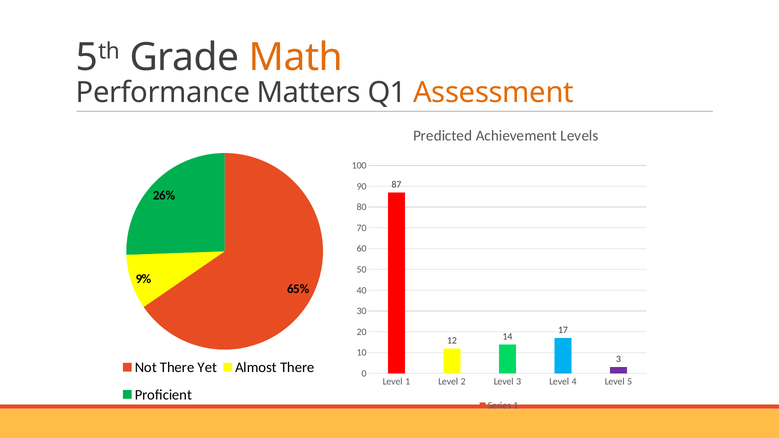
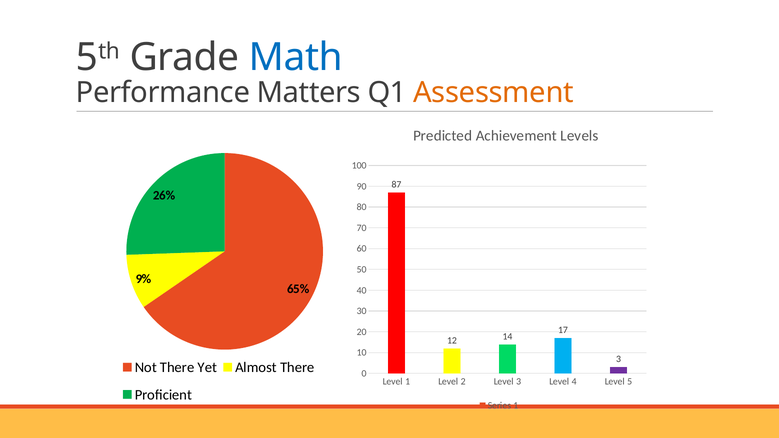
Math colour: orange -> blue (296, 57)
